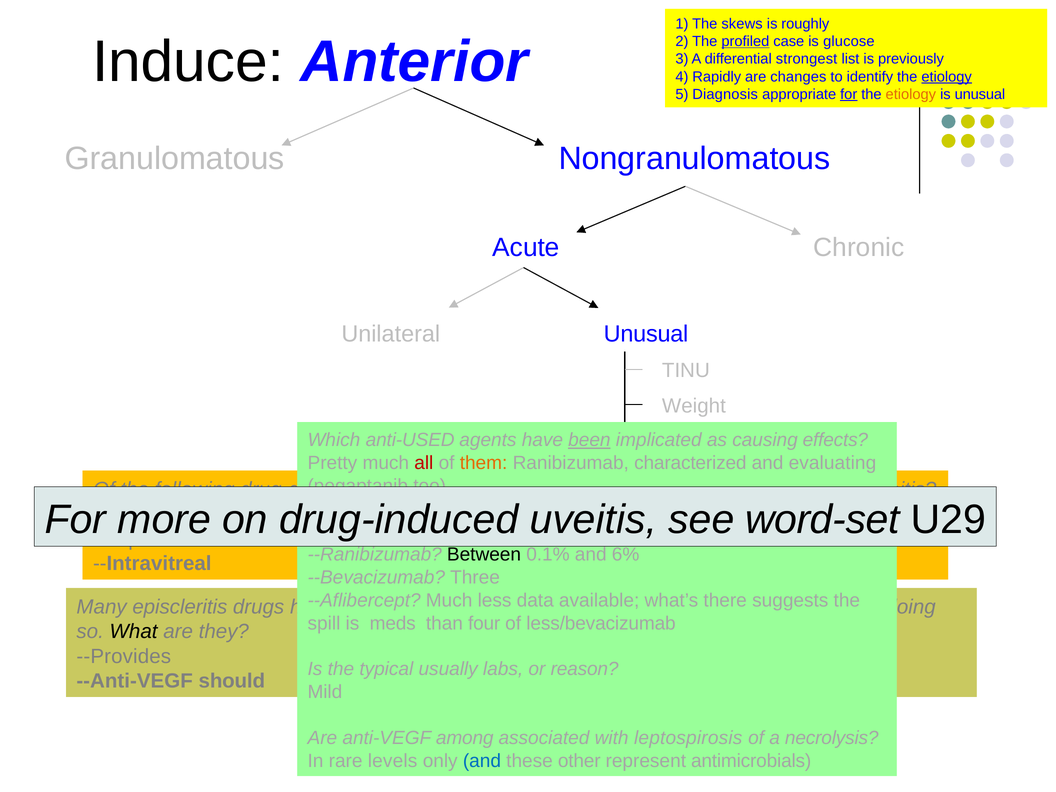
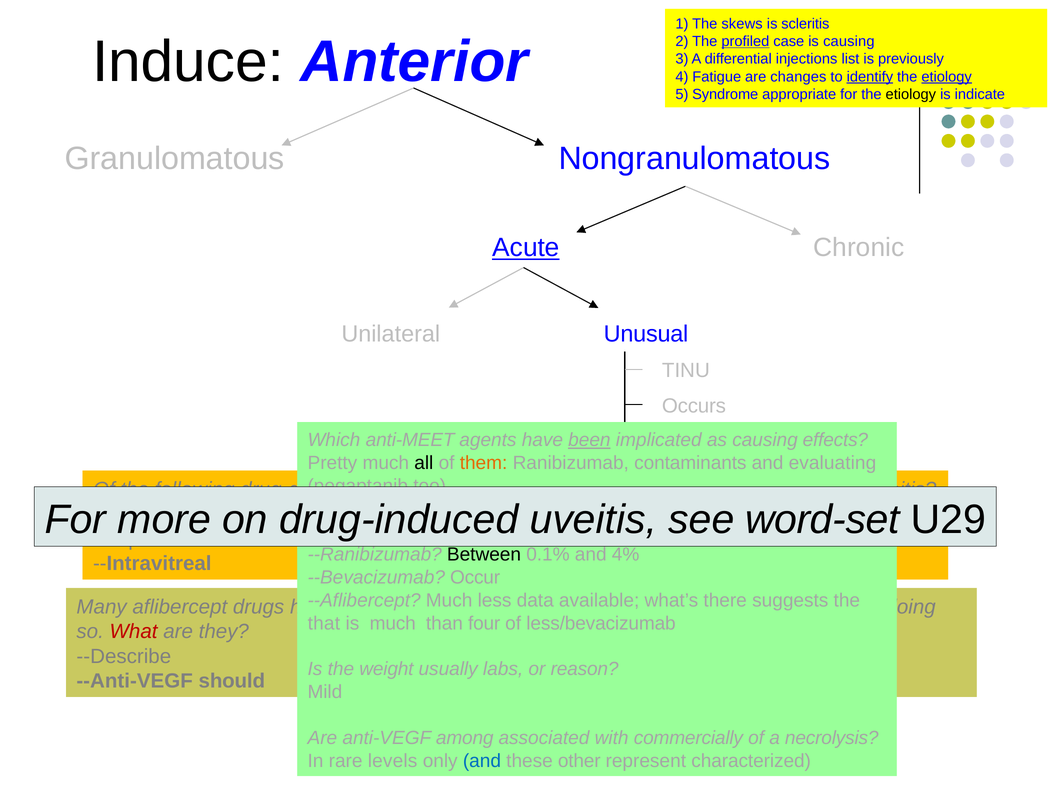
roughly: roughly -> scleritis (805, 24)
is glucose: glucose -> causing (849, 41)
strongest: strongest -> injections (807, 59)
Rapidly: Rapidly -> Fatigue (717, 77)
identify underline: none -> present (870, 77)
Diagnosis: Diagnosis -> Syndrome (725, 94)
for underline: present -> none (849, 94)
etiology colour: orange -> black (911, 94)
is unusual: unusual -> indicate (980, 94)
Acute underline: none -> present (526, 248)
Weight: Weight -> Occurs (694, 406)
anti-USED: anti-USED -> anti-MEET (410, 440)
all colour: red -> black (424, 463)
characterized: characterized -> contaminants (690, 463)
6%: 6% -> 4% (626, 555)
Three: Three -> Occur (475, 577)
episcleritis: episcleritis -> aflibercept (180, 607)
spill: spill -> that (324, 623)
is meds: meds -> much (393, 623)
What colour: black -> red (134, 632)
--Provides: --Provides -> --Describe (124, 656)
typical: typical -> weight (386, 669)
with leptospirosis: leptospirosis -> commercially (688, 738)
antimicrobials: antimicrobials -> characterized (751, 761)
